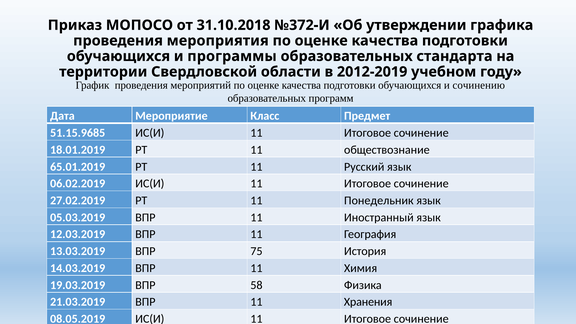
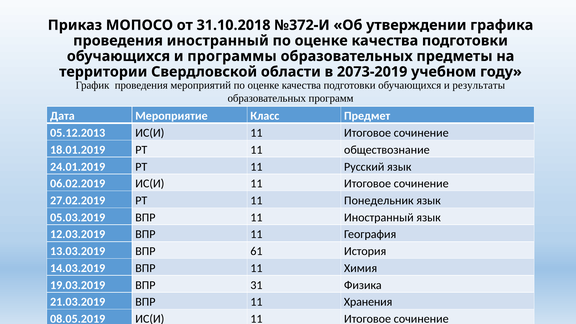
проведения мероприятия: мероприятия -> иностранный (218, 41)
стандарта: стандарта -> предметы (455, 56)
2012-2019: 2012-2019 -> 2073-2019 (372, 72)
сочинению: сочинению -> результаты (479, 85)
51.15.9685: 51.15.9685 -> 05.12.2013 (78, 133)
65.01.2019: 65.01.2019 -> 24.01.2019 (78, 167)
75: 75 -> 61 (256, 251)
58: 58 -> 31 (256, 285)
